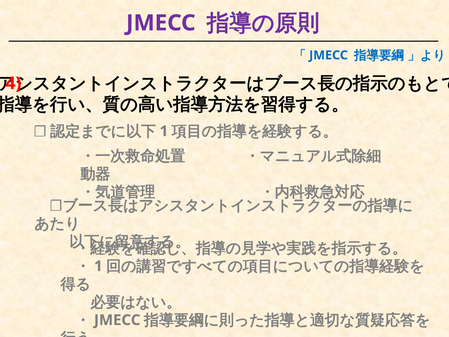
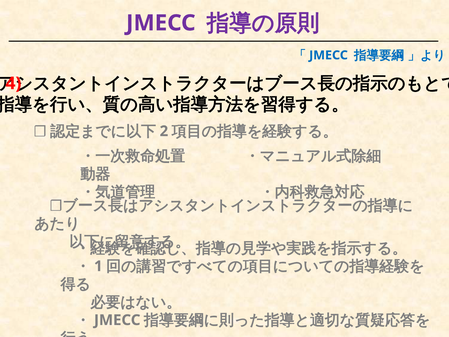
1: 1 -> 2 (164, 131)
